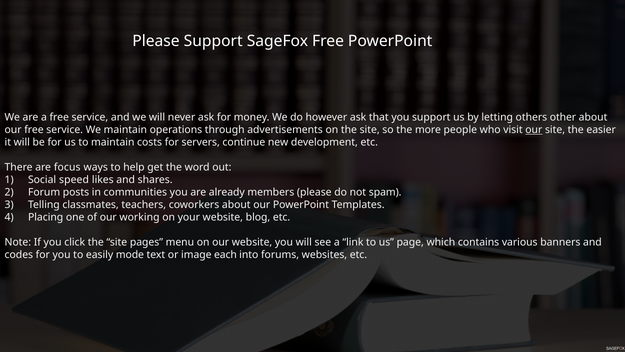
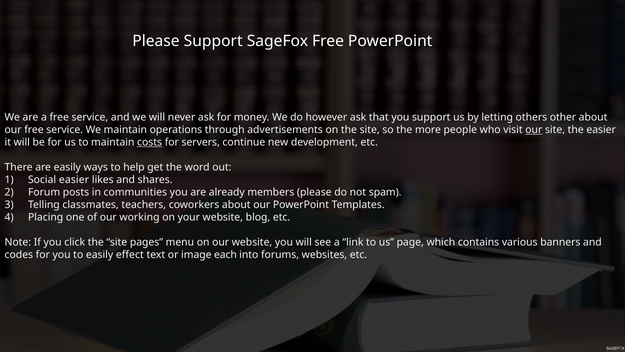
costs underline: none -> present (150, 142)
are focus: focus -> easily (67, 167)
Social speed: speed -> easier (74, 180)
mode: mode -> effect (130, 255)
